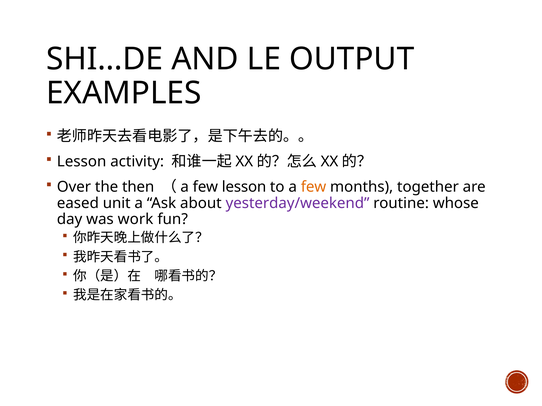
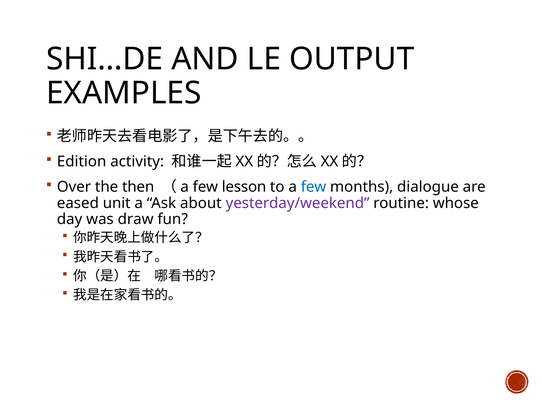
Lesson: Lesson -> Edition (82, 162)
few colour: orange -> blue (314, 187)
together: together -> dialogue (428, 187)
work: work -> draw (136, 220)
